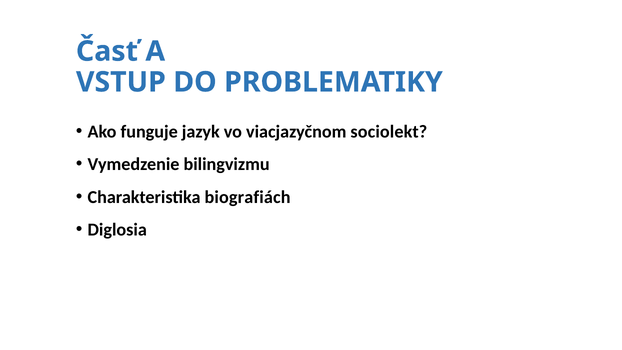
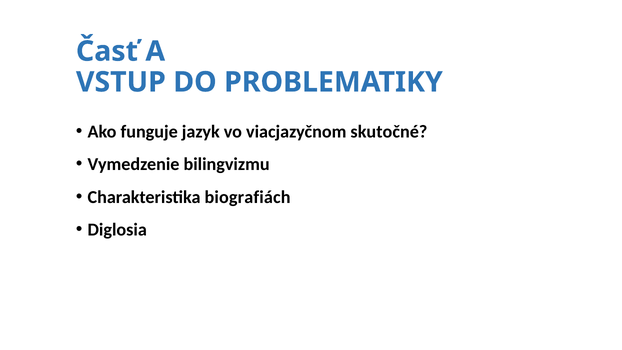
sociolekt: sociolekt -> skutočné (389, 132)
